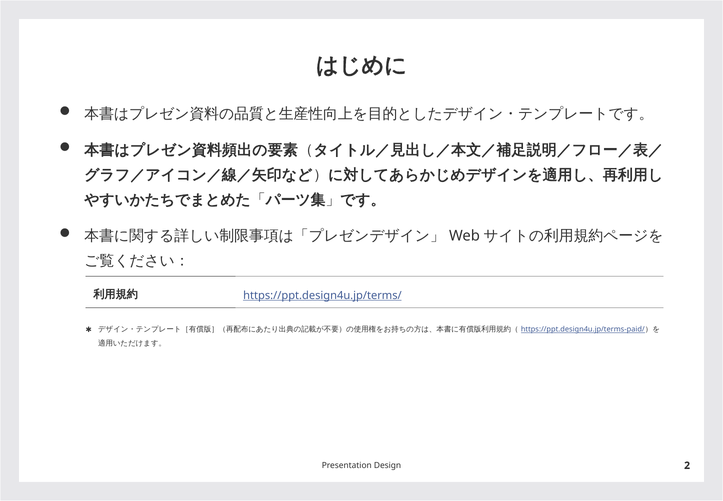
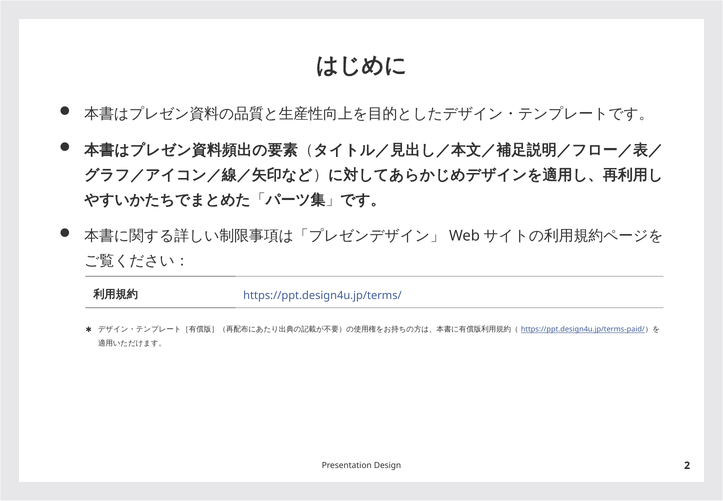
https://ppt.design4u.jp/terms/ underline: present -> none (322, 295)
